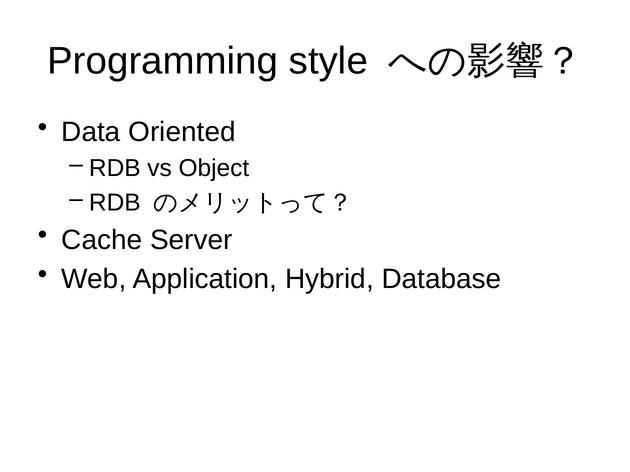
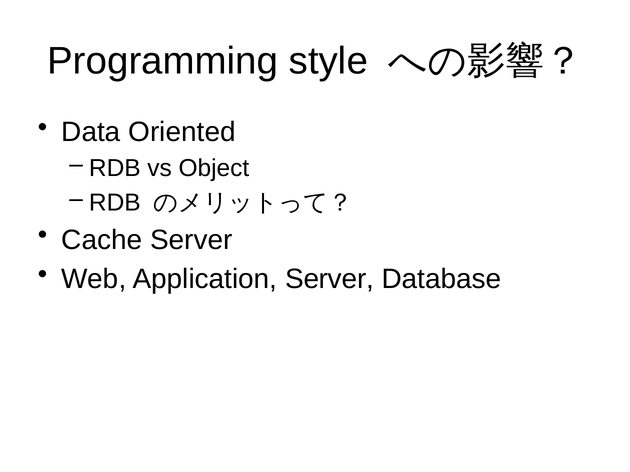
Application Hybrid: Hybrid -> Server (330, 279)
